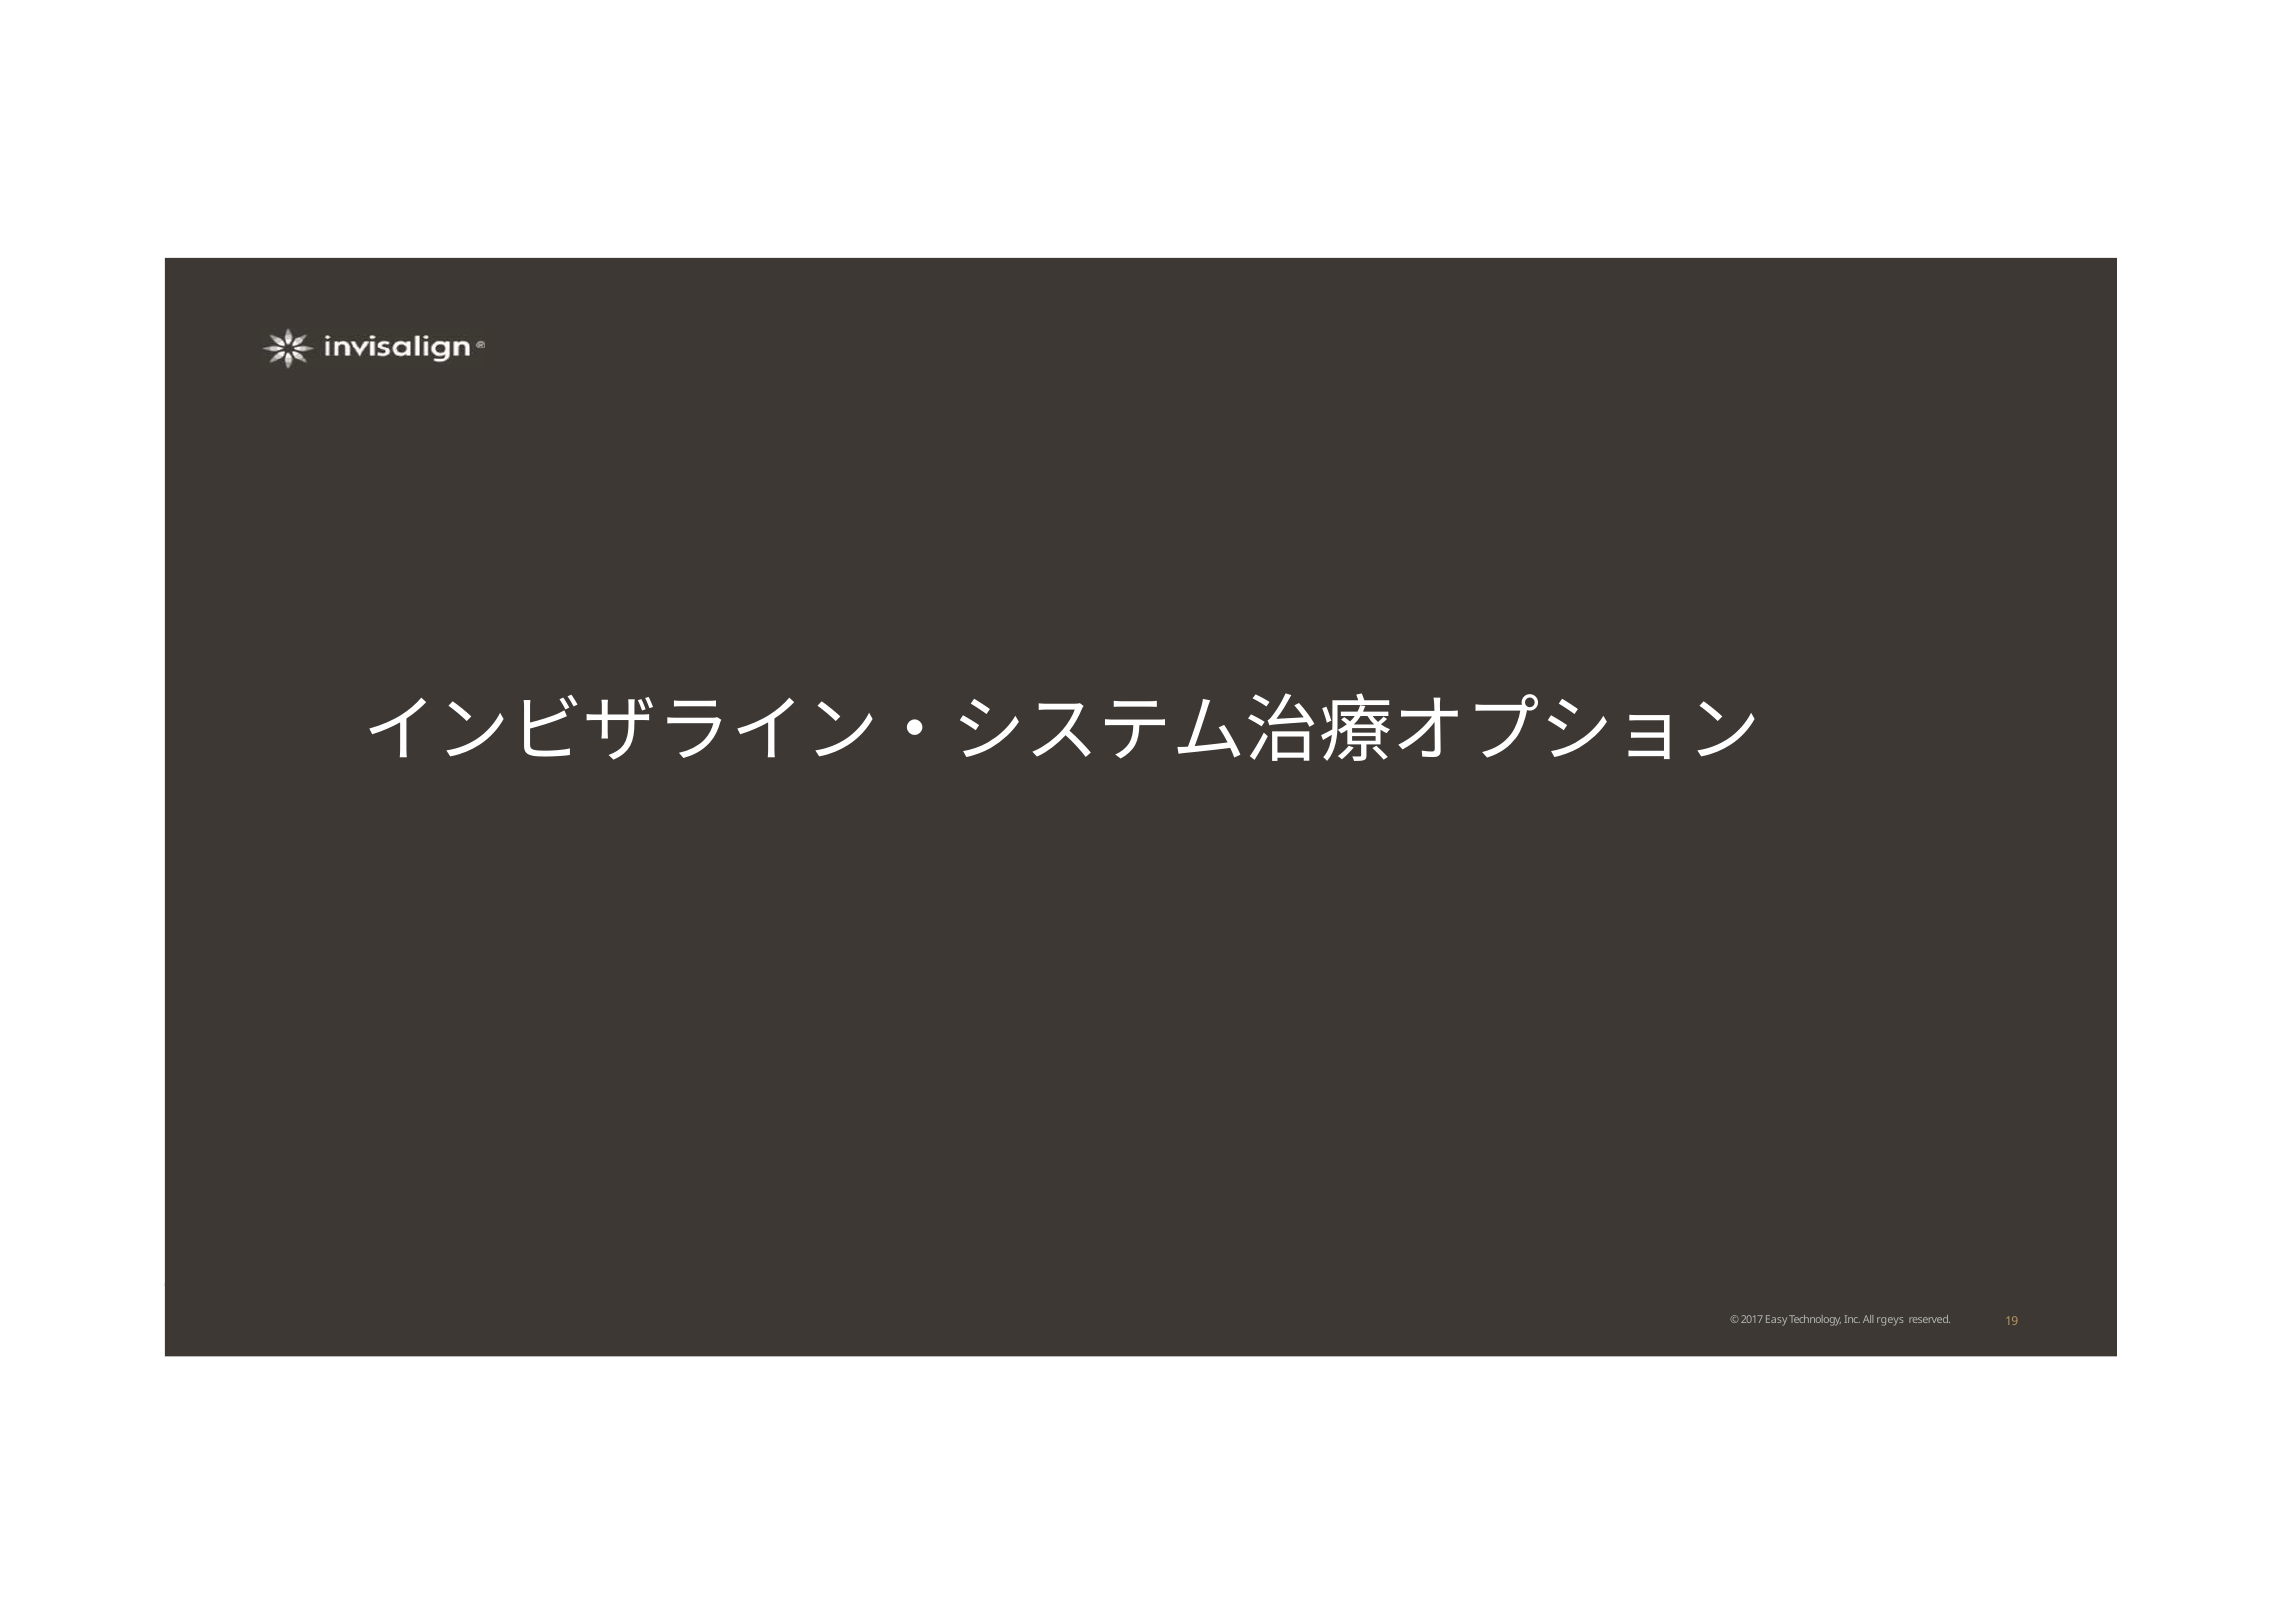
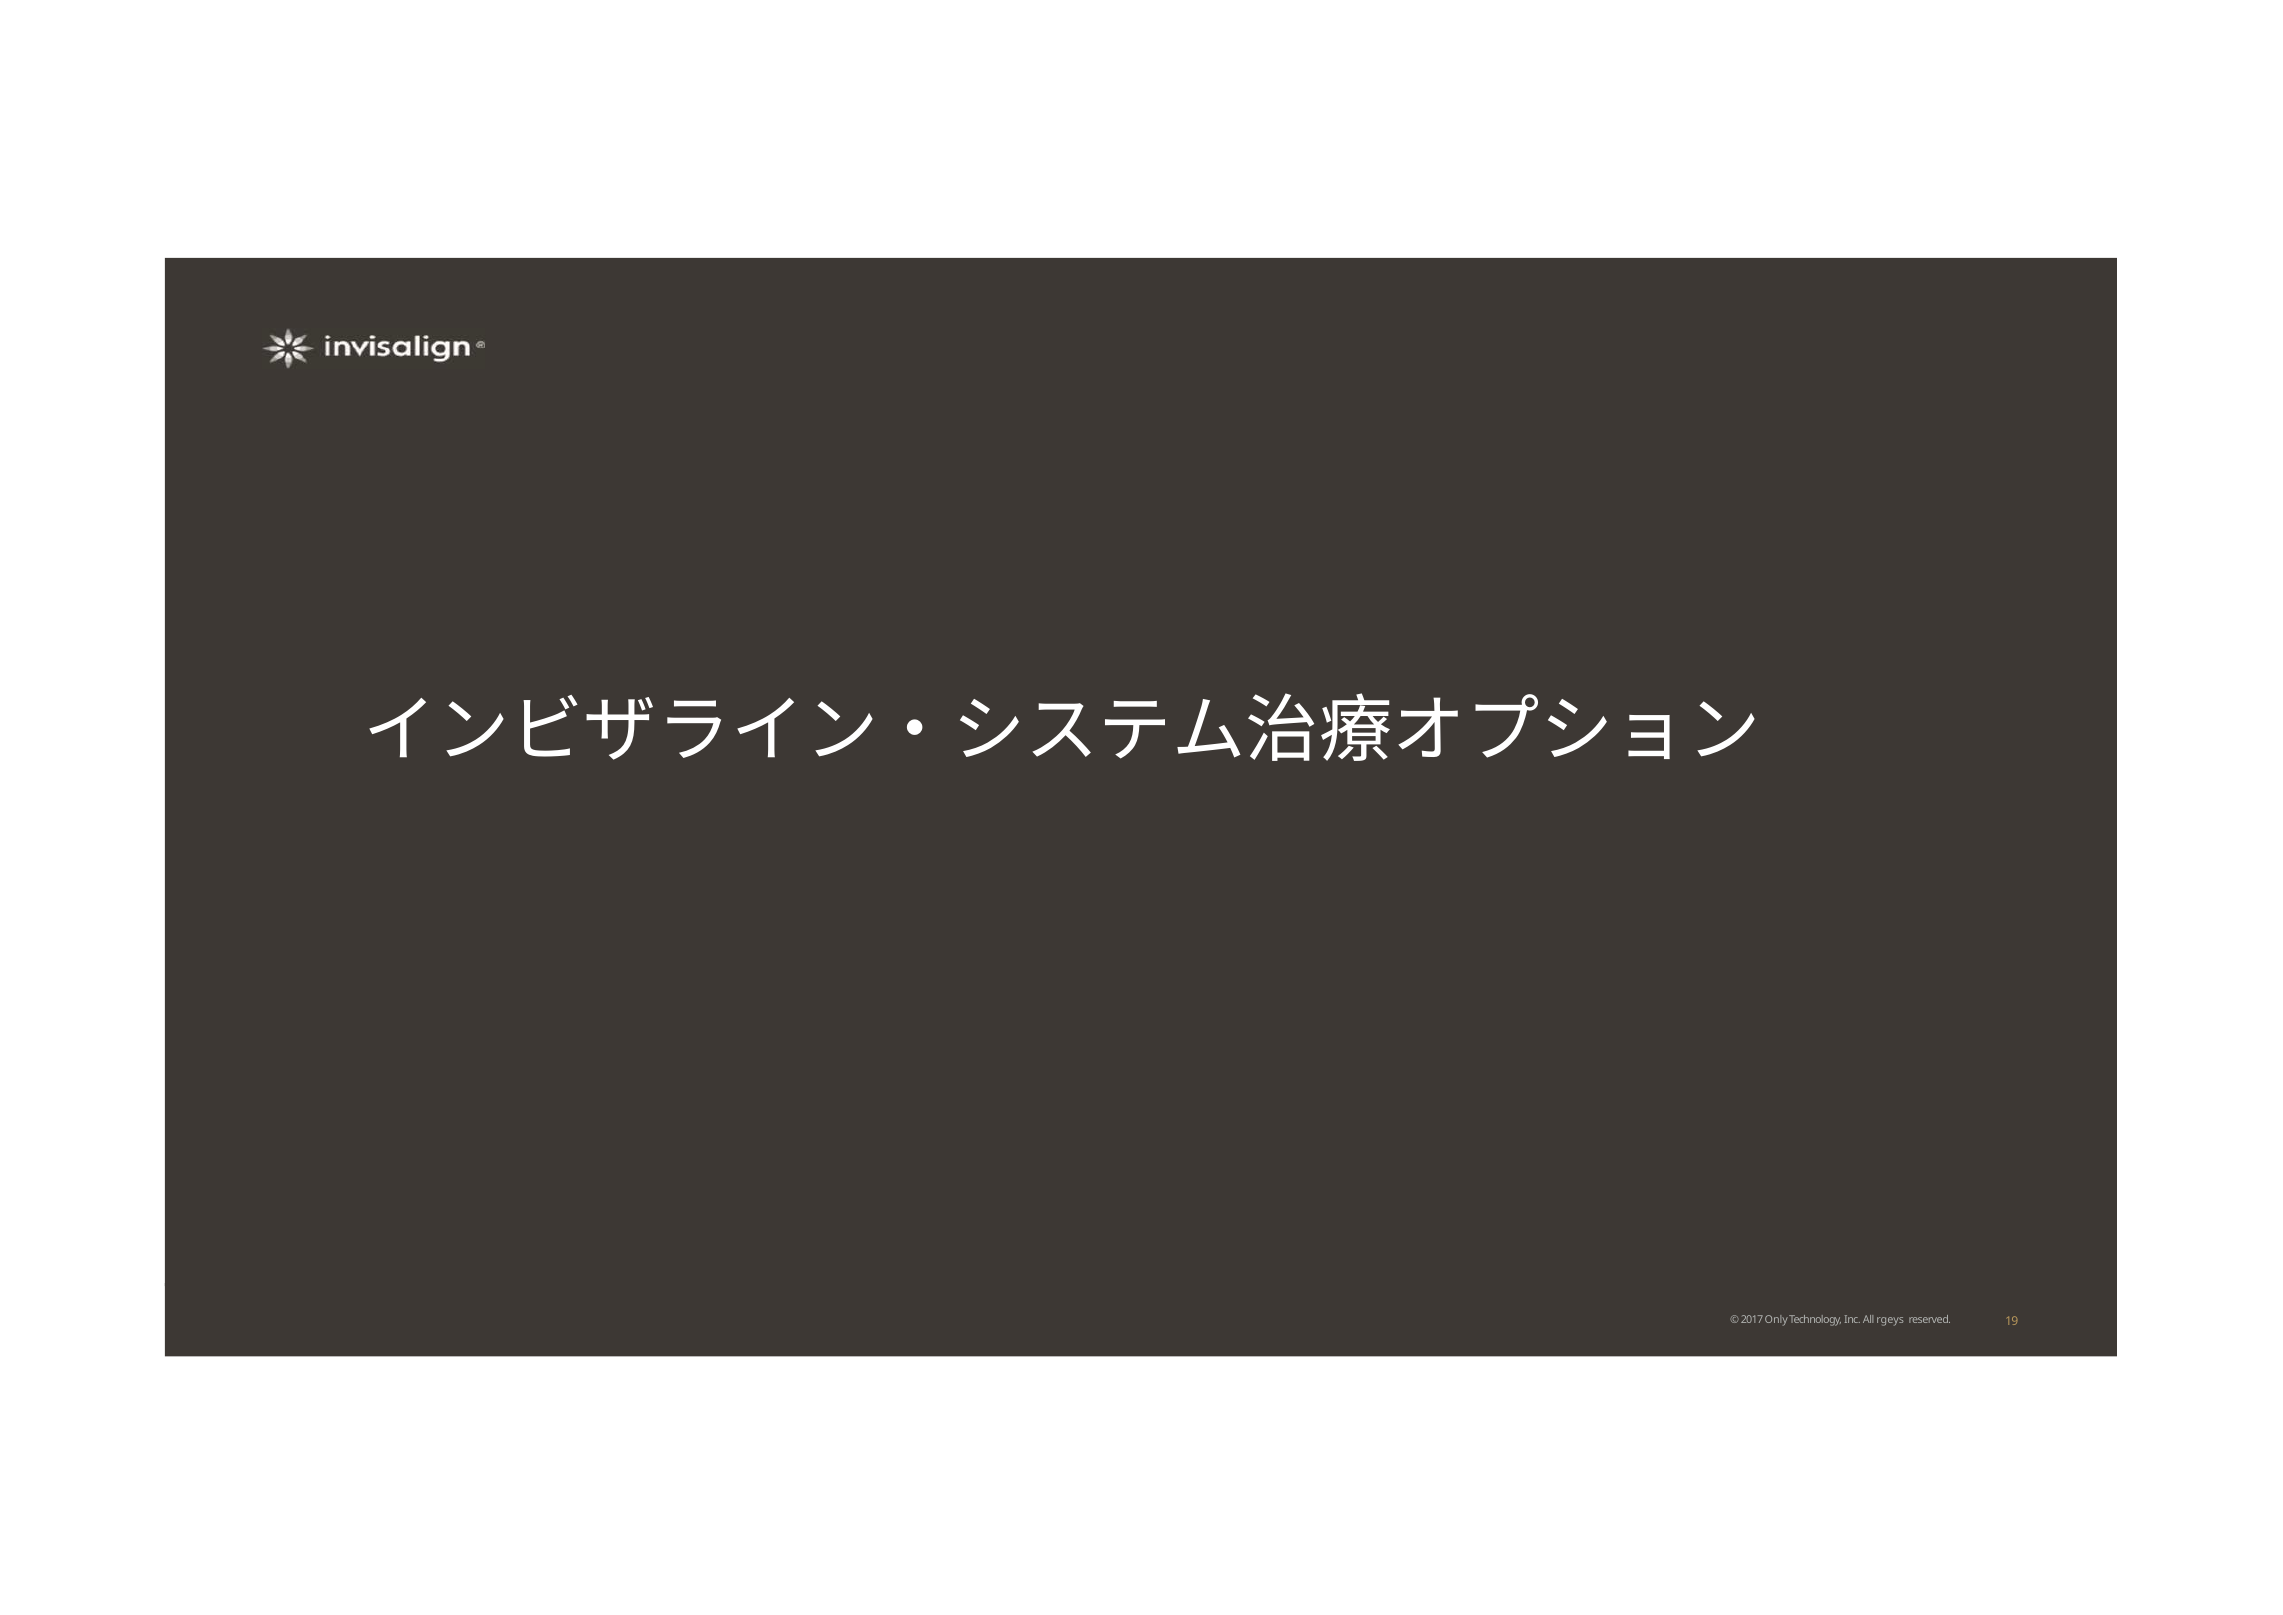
Easy: Easy -> Only (1776, 1320)
